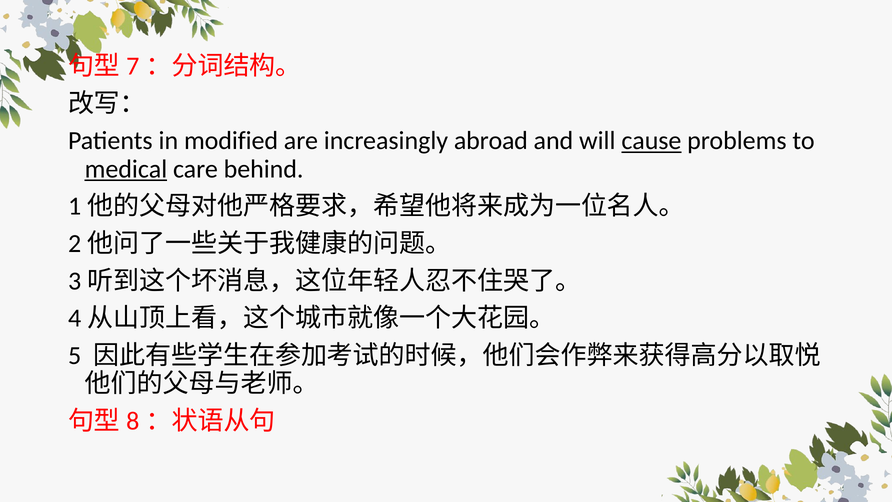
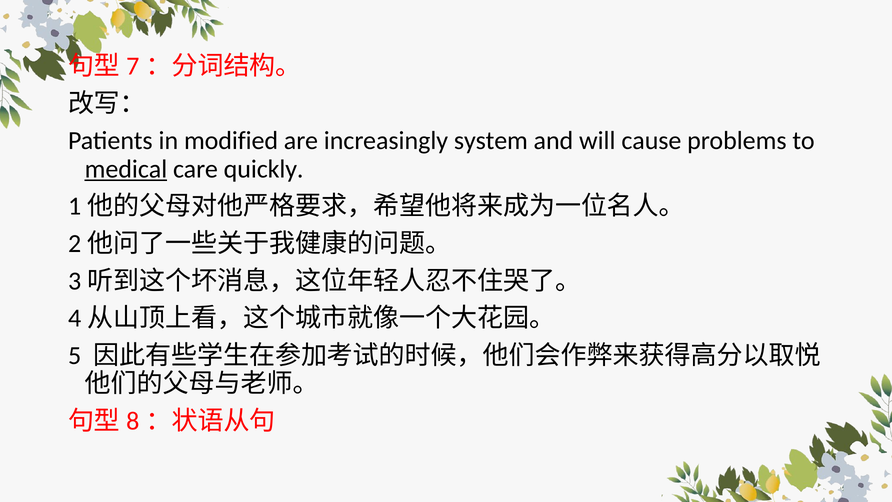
abroad: abroad -> system (491, 141)
cause underline: present -> none (651, 141)
behind: behind -> quickly (264, 169)
